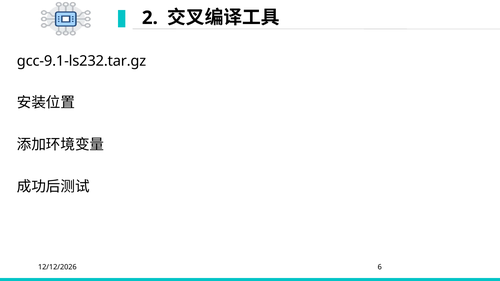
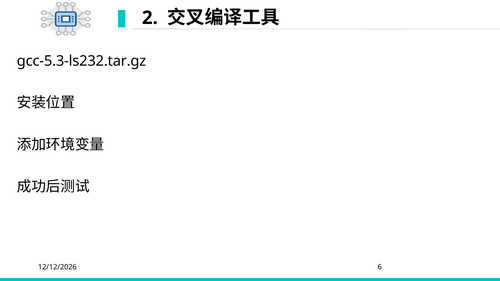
gcc-9.1-ls232.tar.gz: gcc-9.1-ls232.tar.gz -> gcc-5.3-ls232.tar.gz (81, 61)
